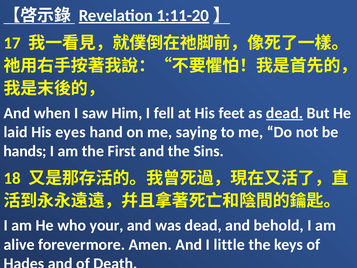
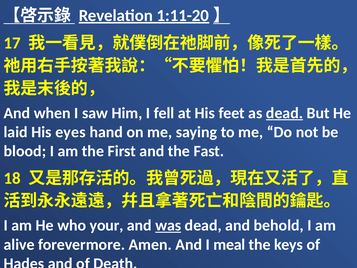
hands: hands -> blood (25, 151)
Sins: Sins -> Fast (209, 151)
was underline: none -> present (168, 225)
little: little -> meal (229, 244)
